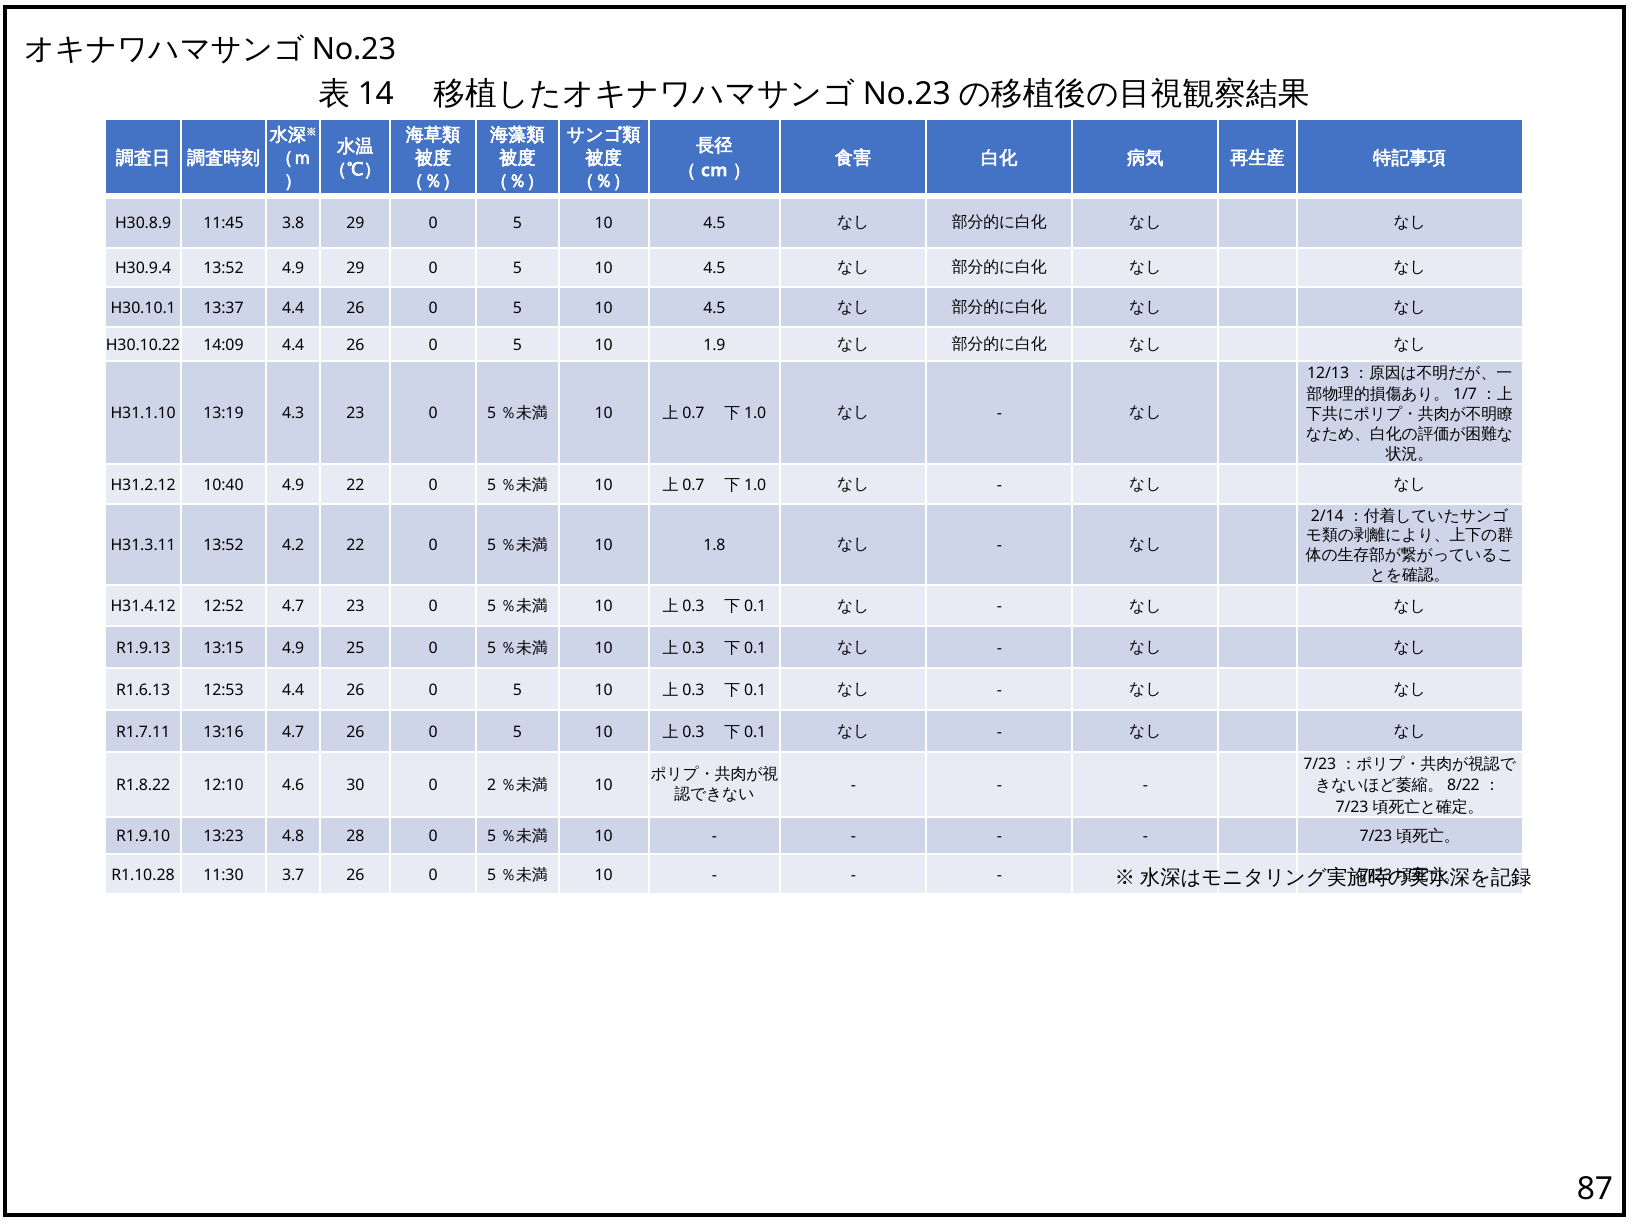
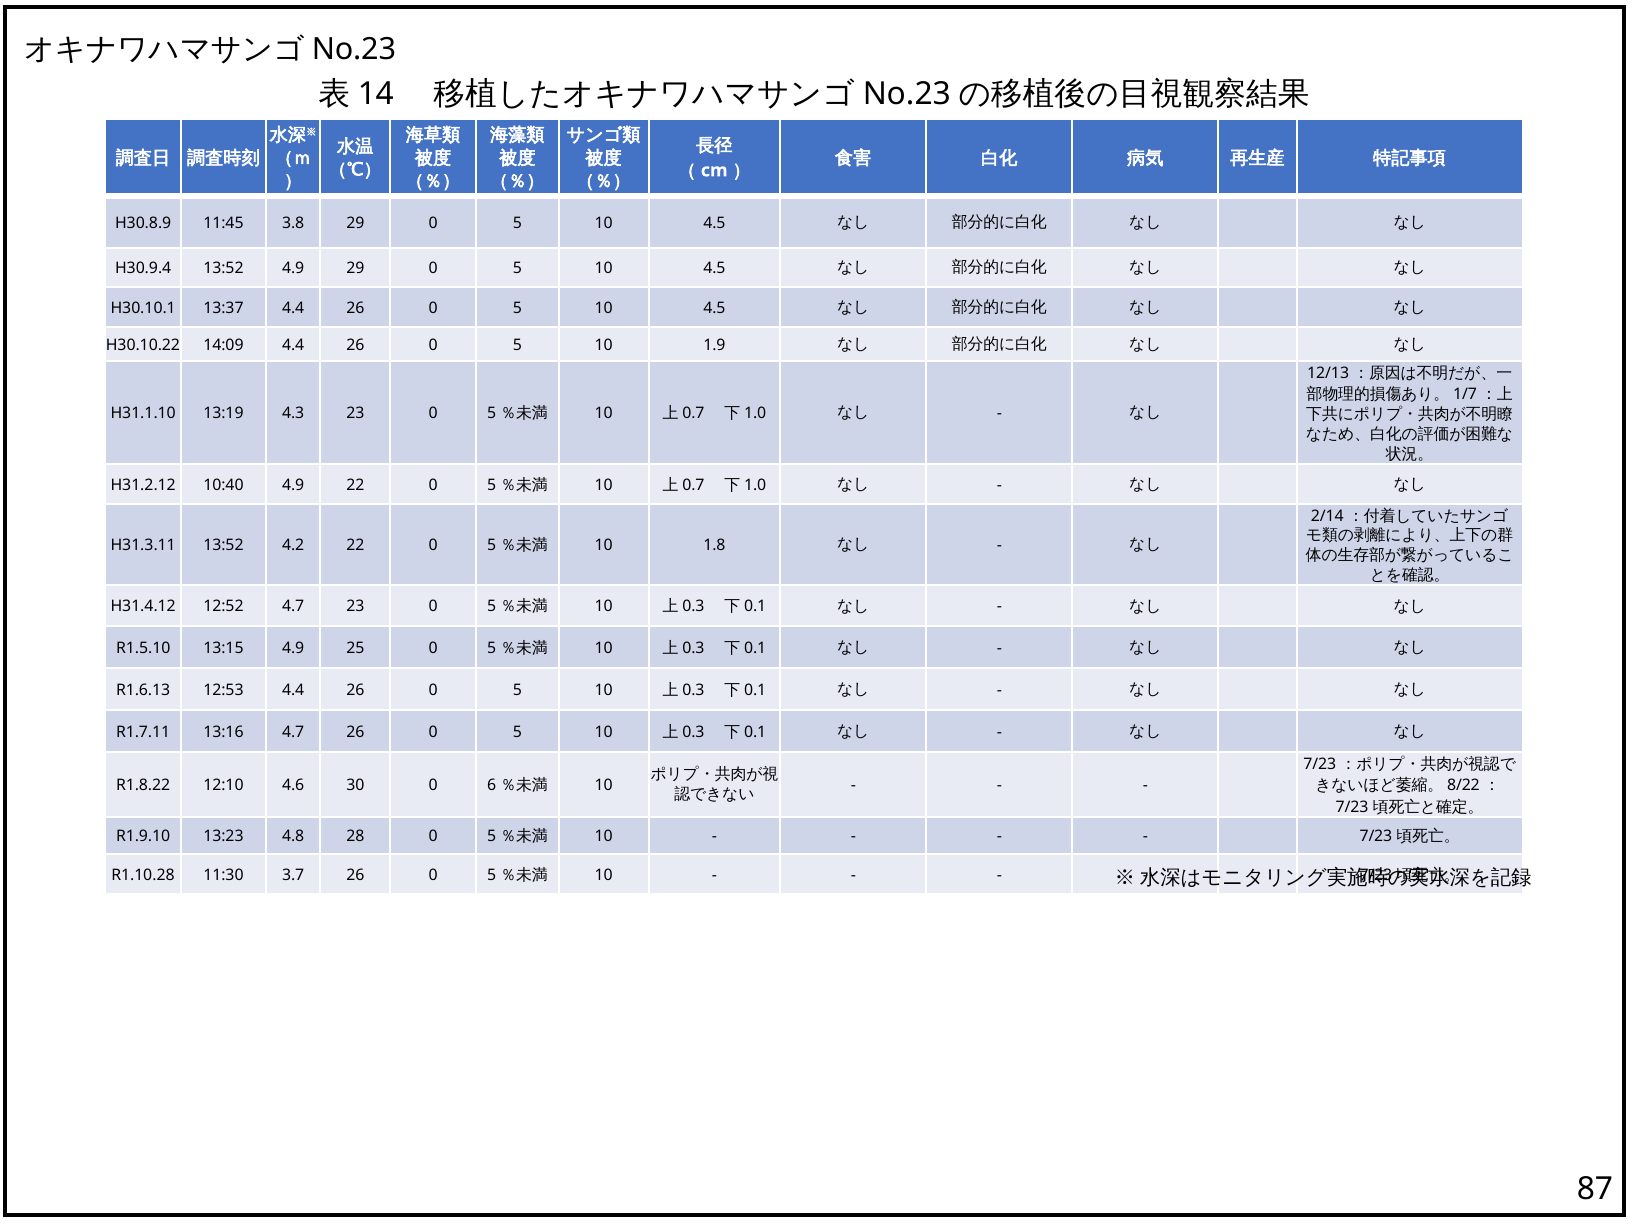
R1.9.13: R1.9.13 -> R1.5.10 (143, 648)
2: 2 -> 6 (492, 785)
